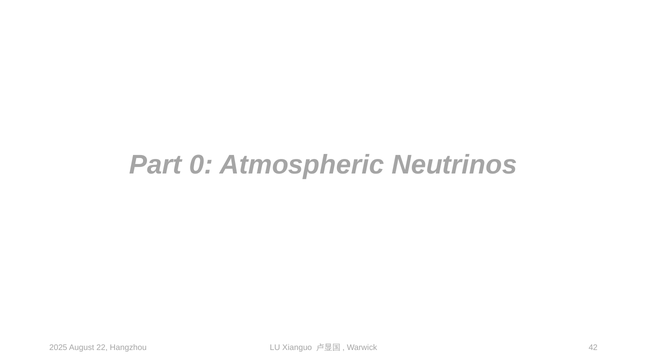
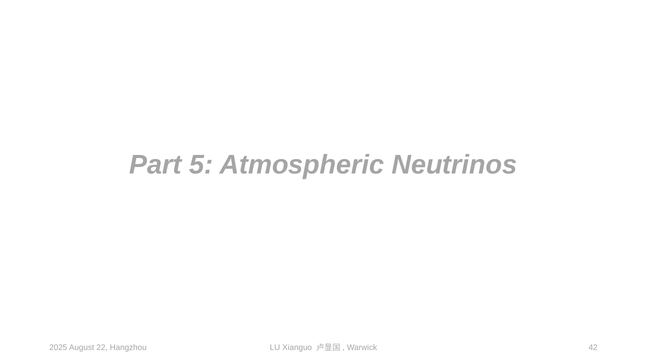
0: 0 -> 5 (201, 165)
